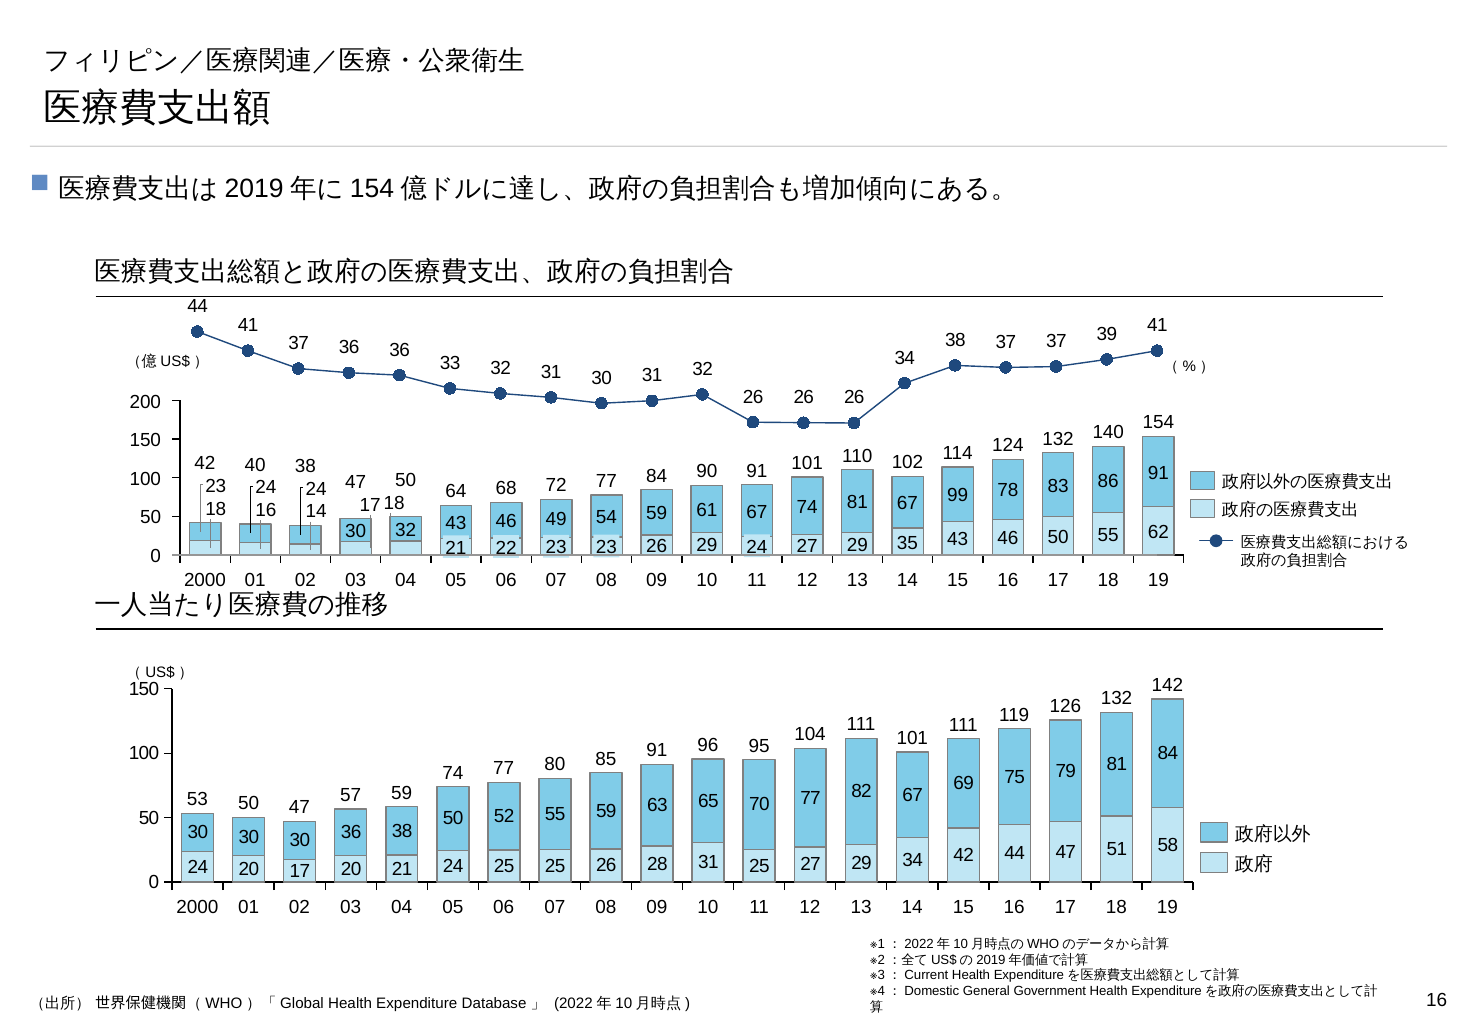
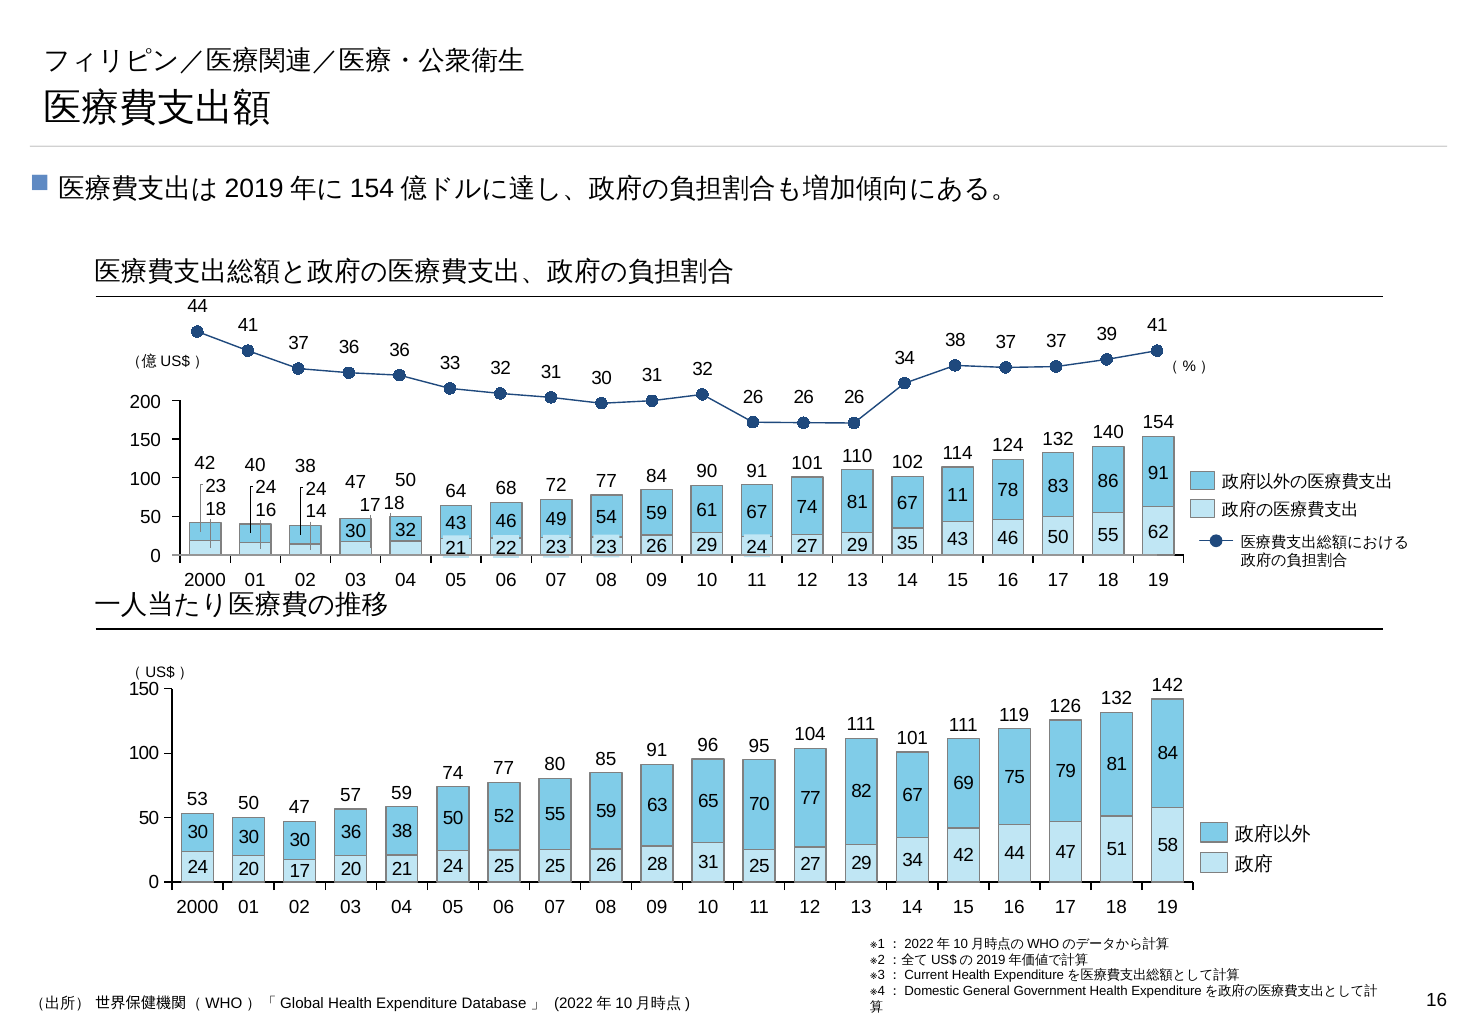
81 99: 99 -> 11 (958, 496)
